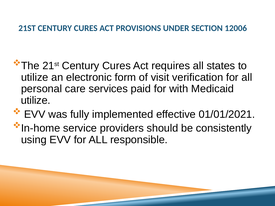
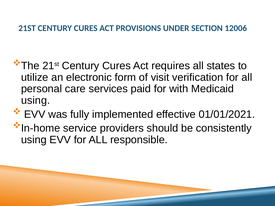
utilize: utilize -> using (36, 100)
